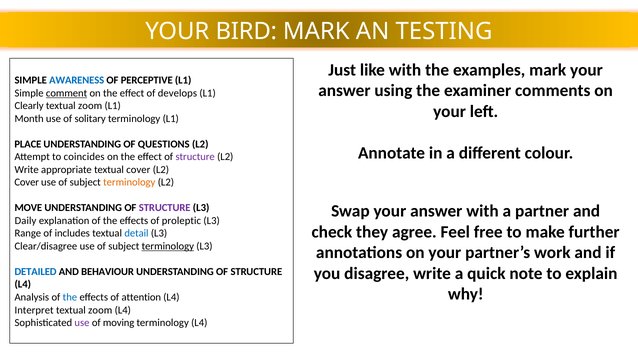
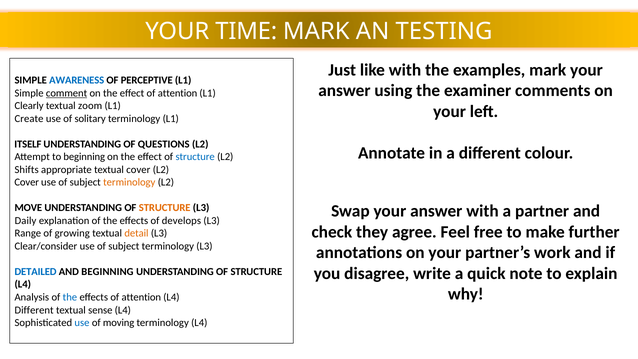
BIRD: BIRD -> TIME (246, 31)
effect of develops: develops -> attention (178, 93)
Month: Month -> Create (29, 119)
PLACE: PLACE -> ITSELF (28, 144)
to coincides: coincides -> beginning (84, 157)
structure colour: purple -> blue (195, 157)
Write: Write -> Shifts (27, 170)
STRUCTURE colour: purple -> orange (165, 208)
proleptic: proleptic -> develops (181, 221)
includes: includes -> growing (72, 233)
detail colour: blue -> orange (136, 233)
Clear/disagree: Clear/disagree -> Clear/consider (46, 246)
terminology underline: present -> none (168, 246)
AND BEHAVIOUR: BEHAVIOUR -> BEGINNING (107, 272)
Interpret: Interpret -> Different (34, 310)
zoom: zoom -> sense (100, 310)
use colour: purple -> blue (82, 323)
